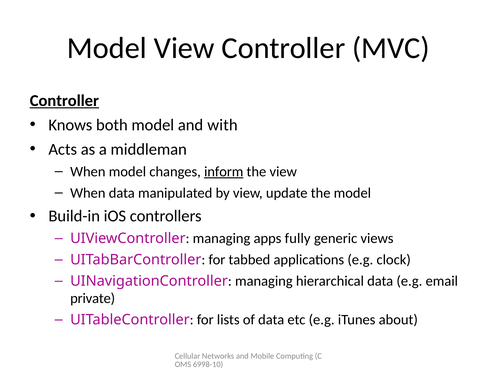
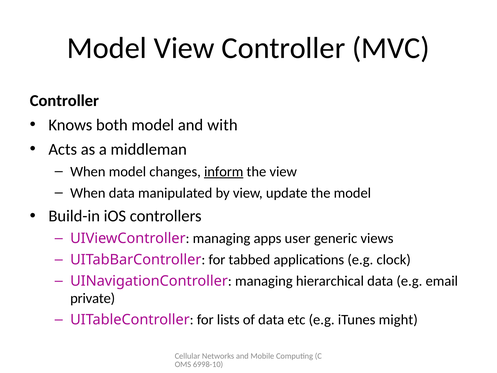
Controller underline: present -> none (64, 101)
fully: fully -> user (298, 238)
about: about -> might (398, 320)
